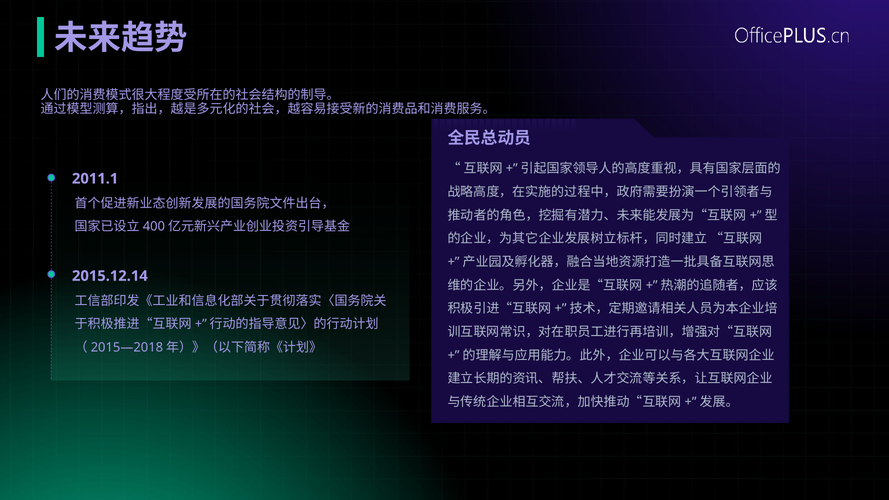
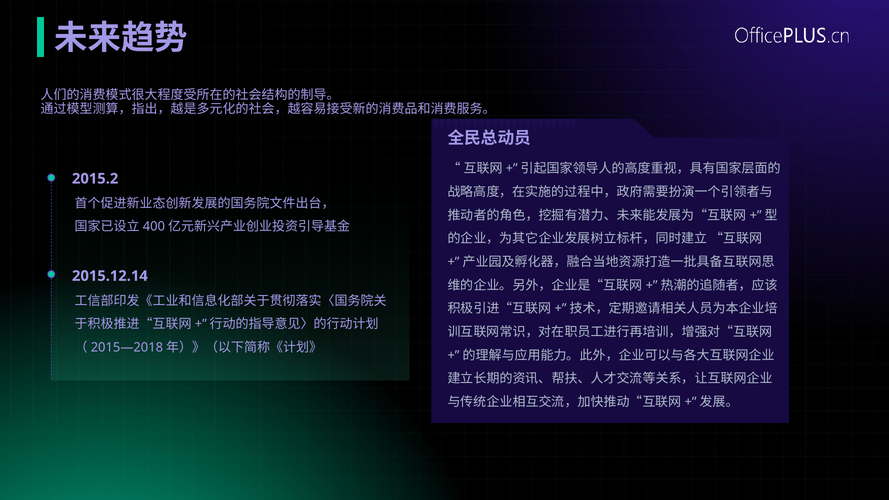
2011.1: 2011.1 -> 2015.2 (95, 179)
